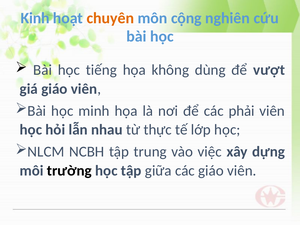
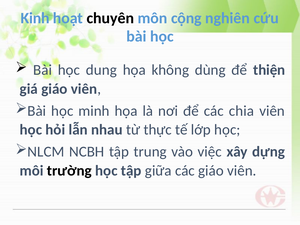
chuyên colour: orange -> black (110, 18)
tiếng: tiếng -> dung (101, 70)
vượt: vượt -> thiện (269, 70)
phải: phải -> chia (241, 111)
